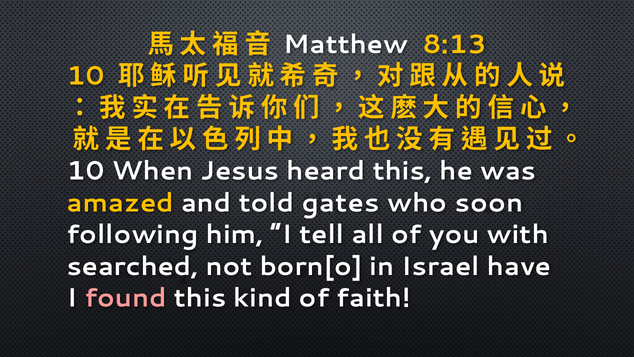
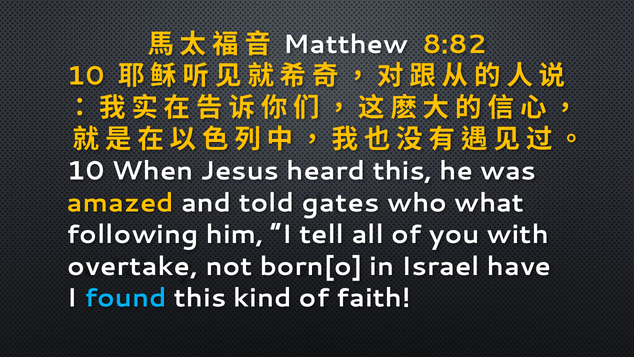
8:13: 8:13 -> 8:82 (455, 44)
soon: soon -> what (489, 203)
searched: searched -> overtake (132, 266)
found colour: pink -> light blue (126, 298)
